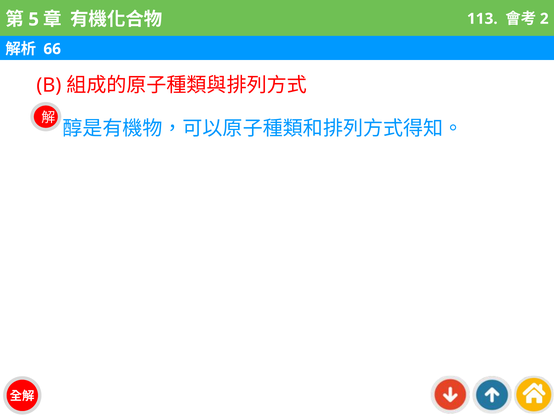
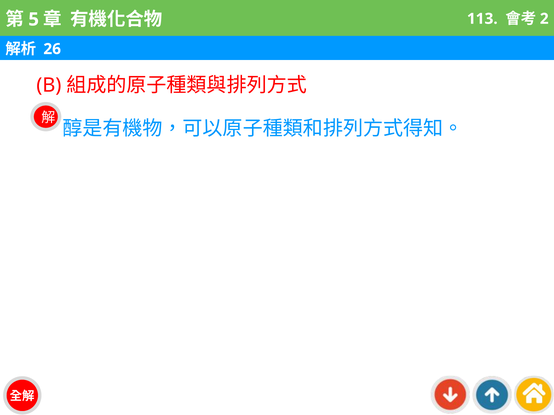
66: 66 -> 26 (52, 49)
